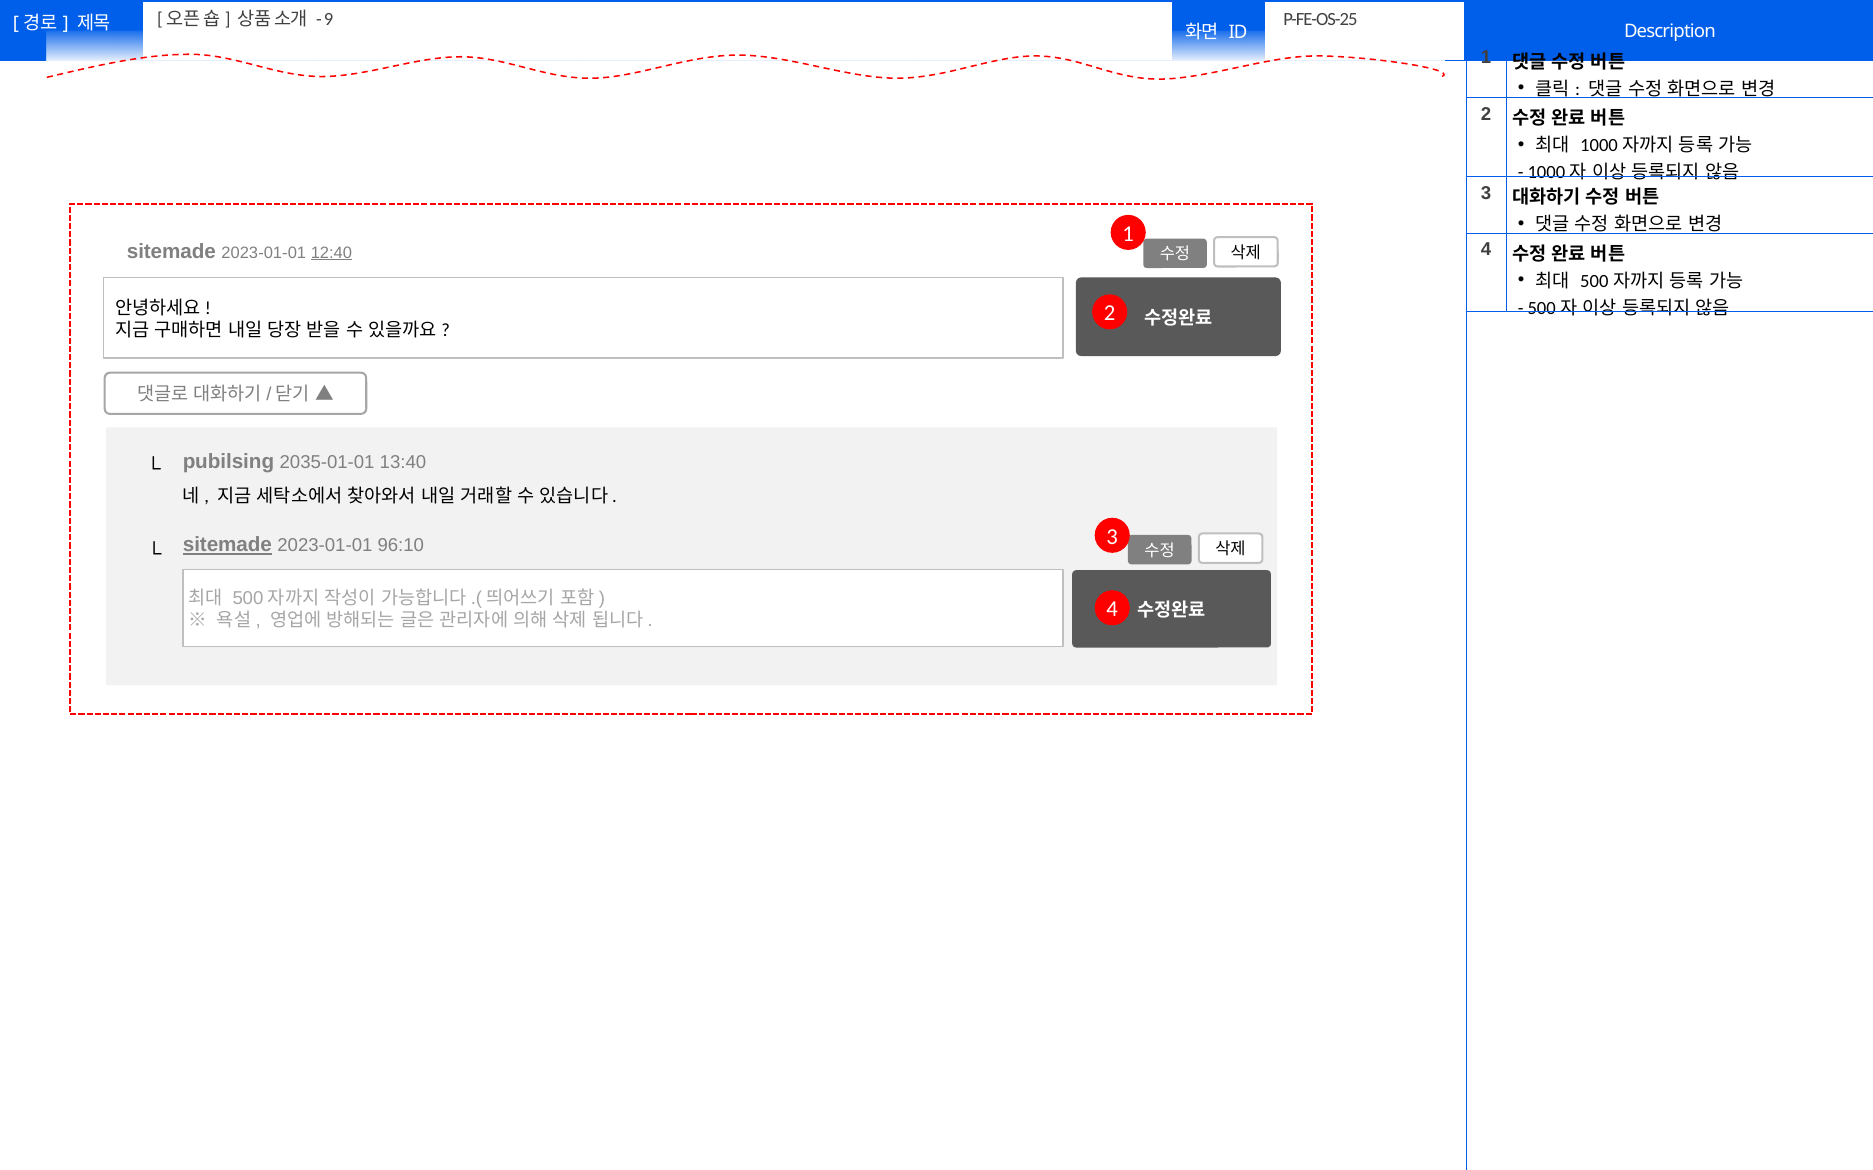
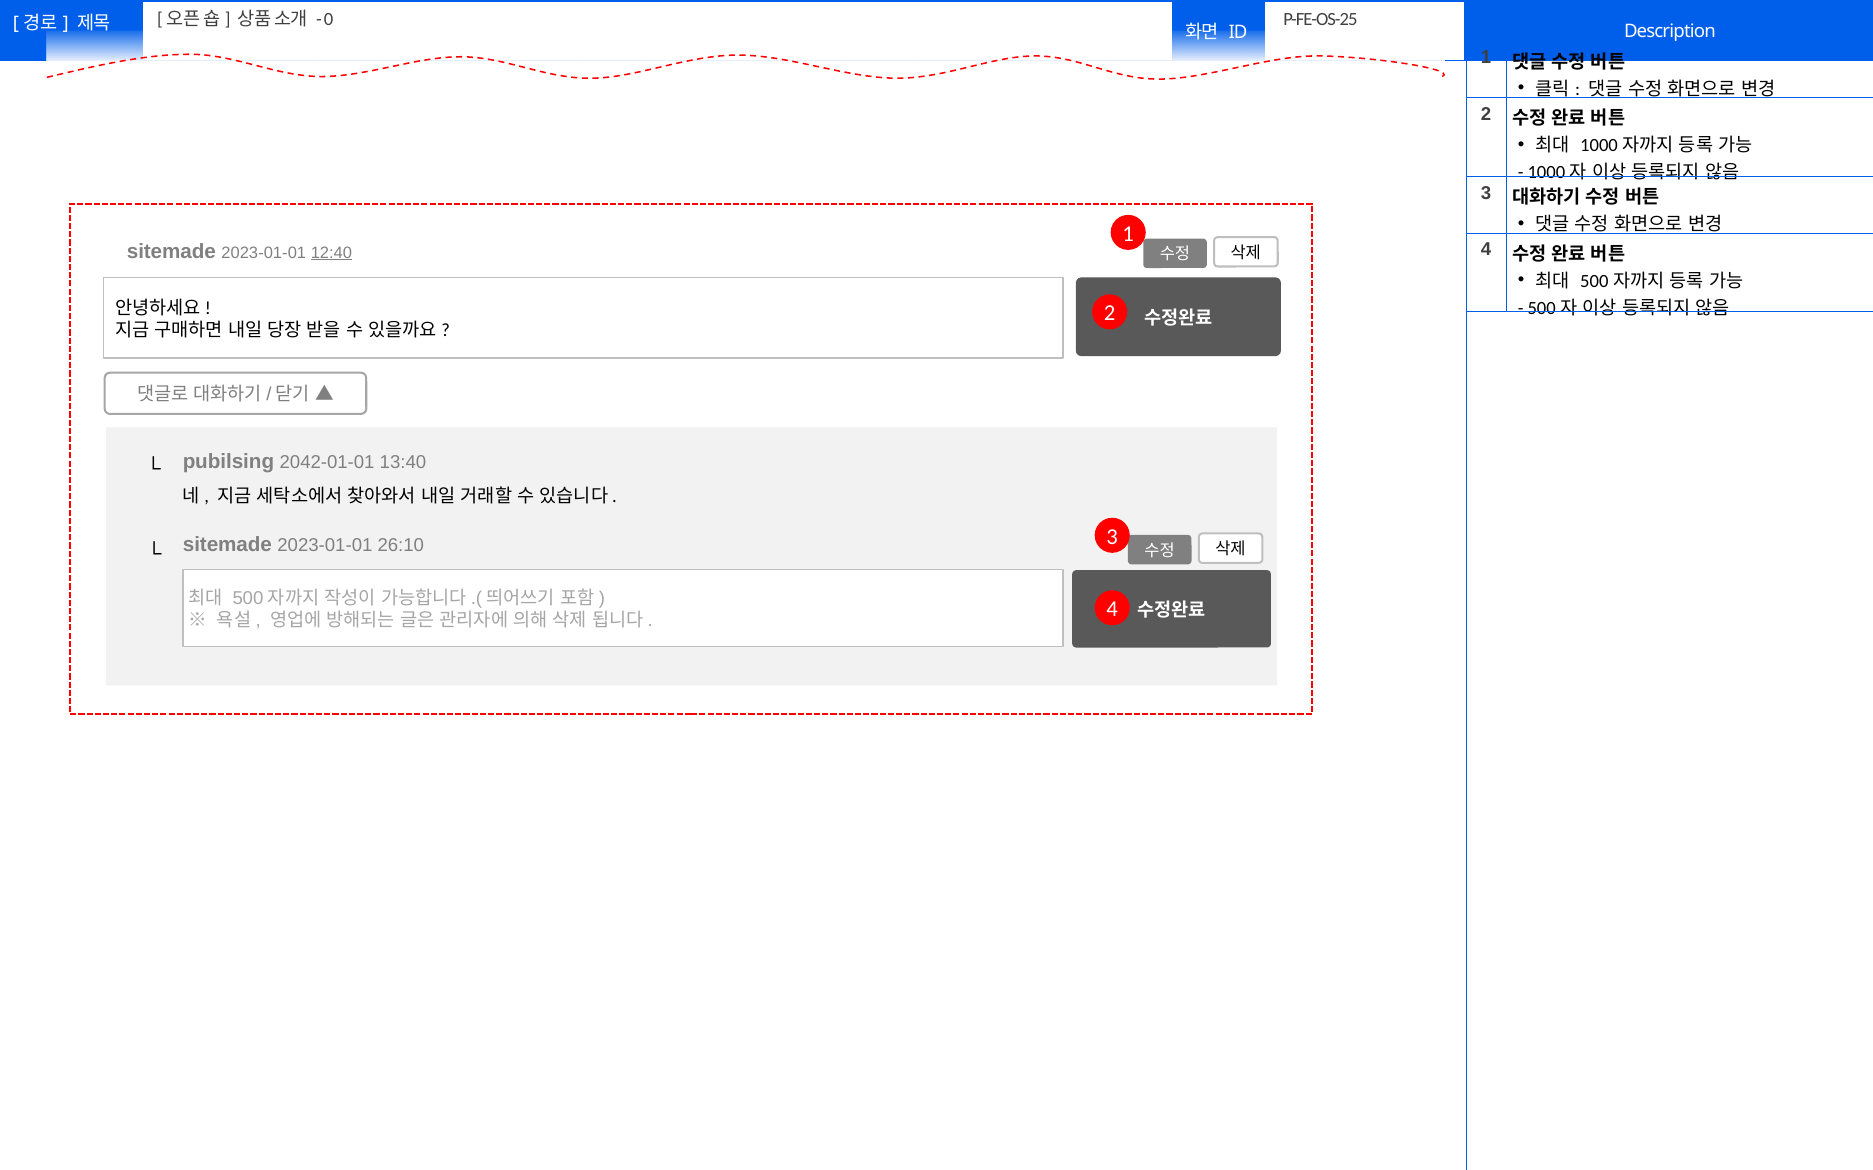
9: 9 -> 0 (329, 19)
2035-01-01: 2035-01-01 -> 2042-01-01 (327, 463)
sitemade underline: present -> none (227, 545)
96:10: 96:10 -> 26:10 (401, 546)
